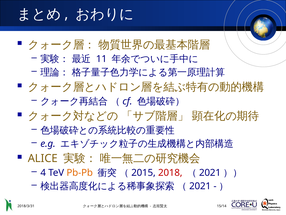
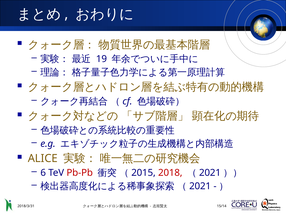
11: 11 -> 19 (101, 59)
4: 4 -> 6 (43, 172)
Pb-Pb colour: orange -> red (80, 172)
